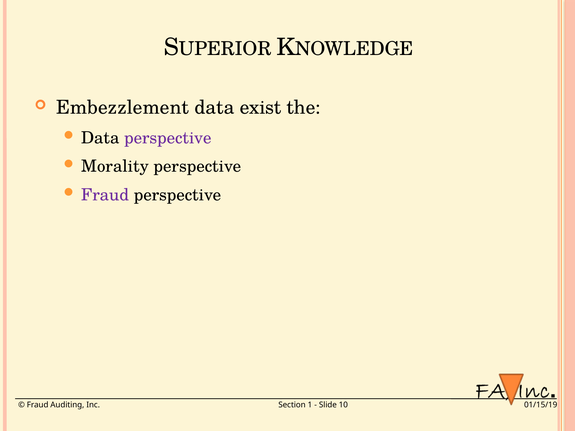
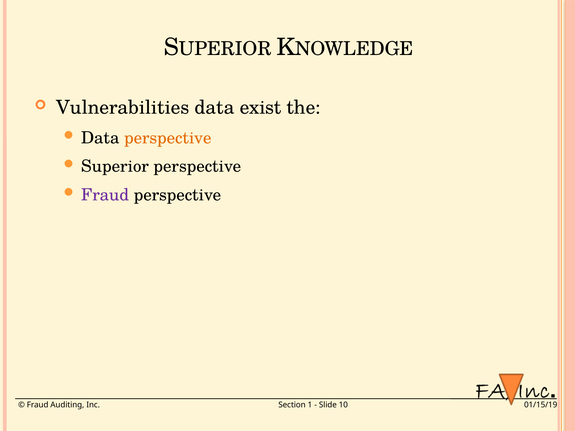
Embezzlement: Embezzlement -> Vulnerabilities (123, 108)
perspective colour: purple -> orange (168, 138)
Morality: Morality -> Superior (115, 166)
